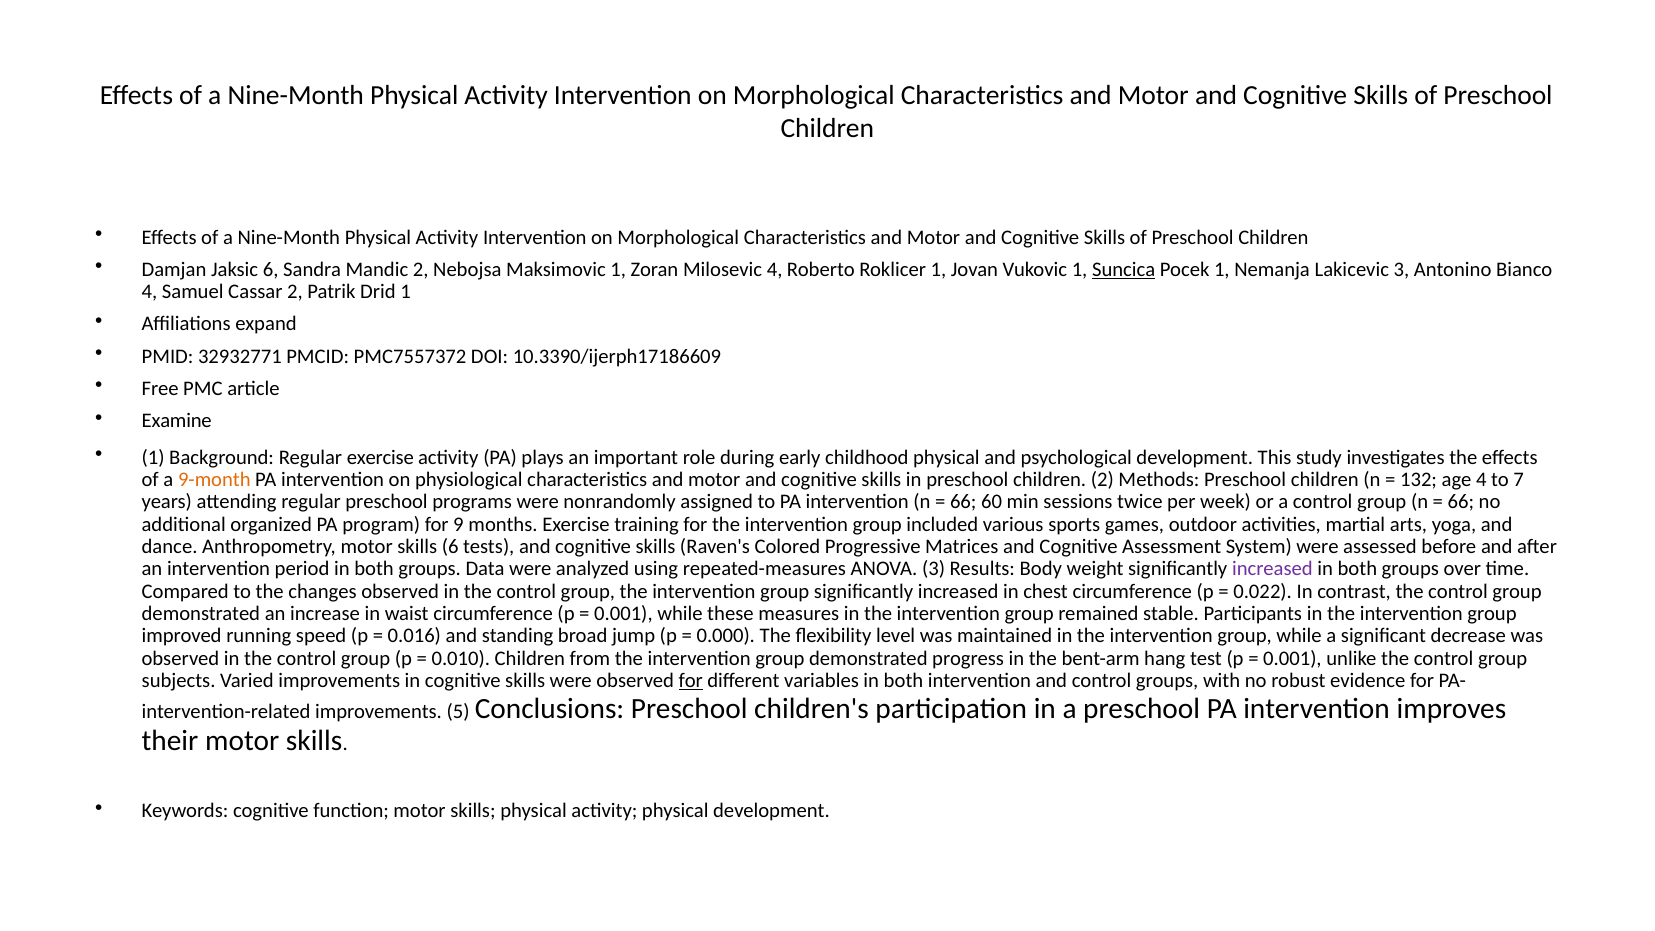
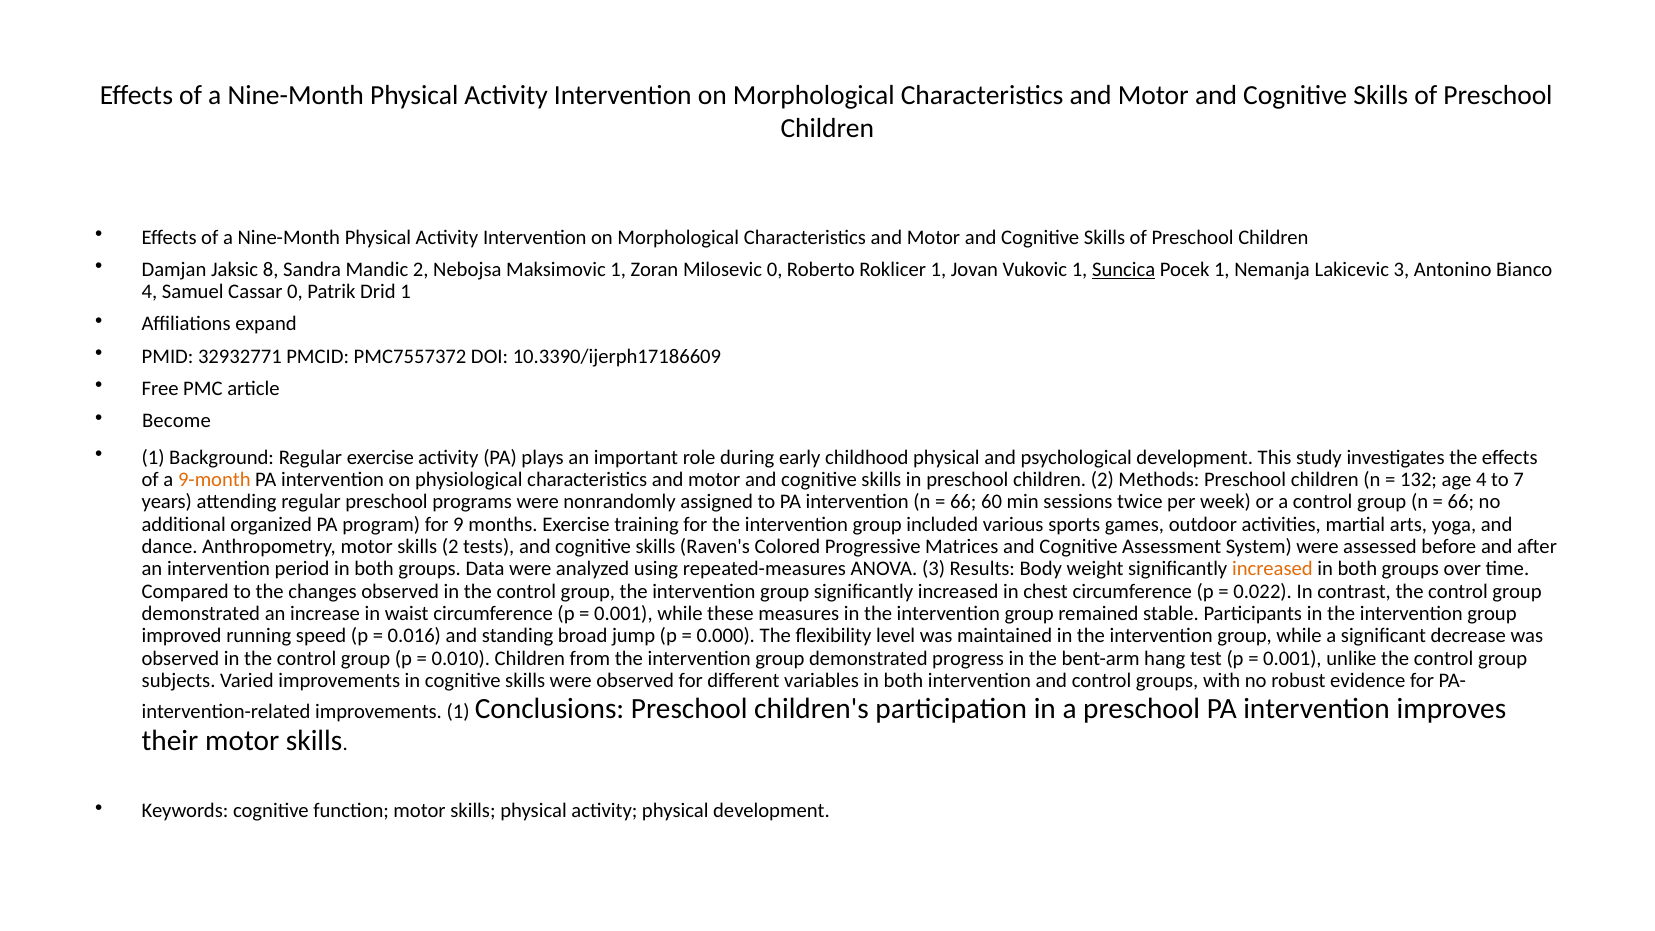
Jaksic 6: 6 -> 8 (271, 270)
Milosevic 4: 4 -> 0 (775, 270)
Cassar 2: 2 -> 0 (295, 292)
Examine: Examine -> Become (176, 421)
skills 6: 6 -> 2 (450, 547)
increased colour: purple -> orange (1272, 569)
for underline: present -> none (691, 681)
improvements 5: 5 -> 1 (458, 711)
